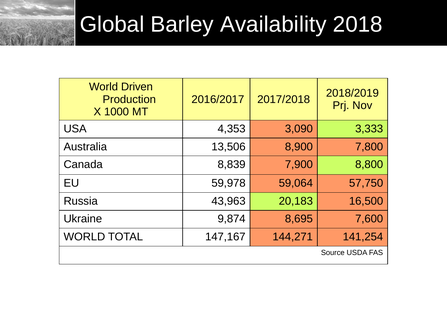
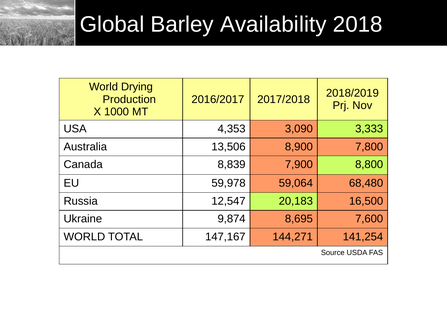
Driven: Driven -> Drying (137, 87)
57,750: 57,750 -> 68,480 (366, 183)
43,963: 43,963 -> 12,547 (229, 201)
